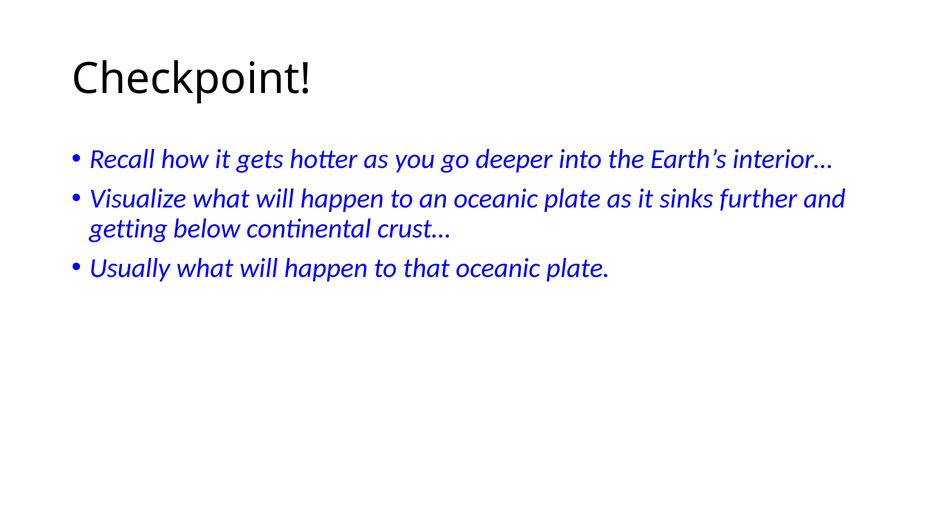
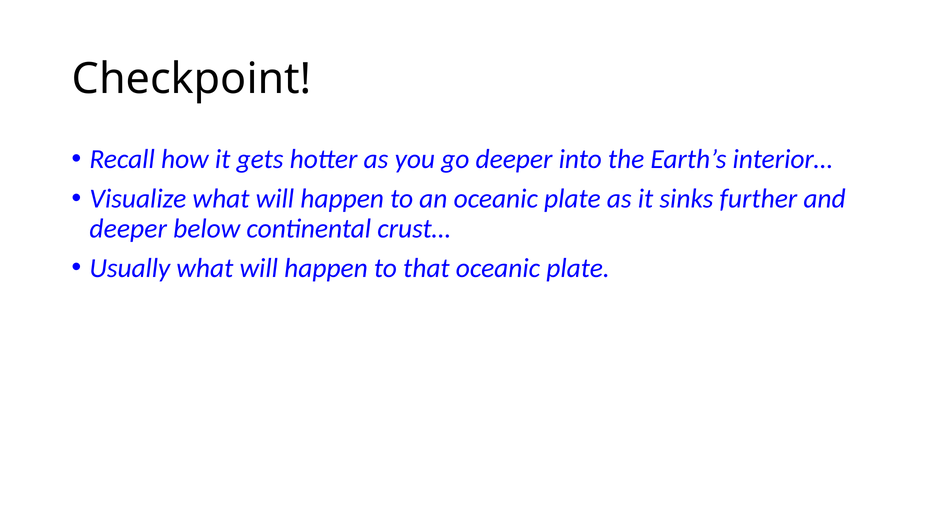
getting: getting -> deeper (128, 228)
